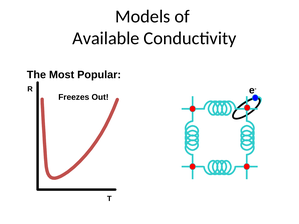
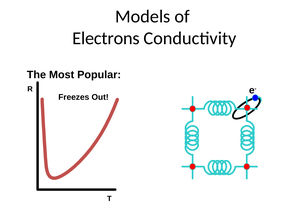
Available: Available -> Electrons (106, 38)
